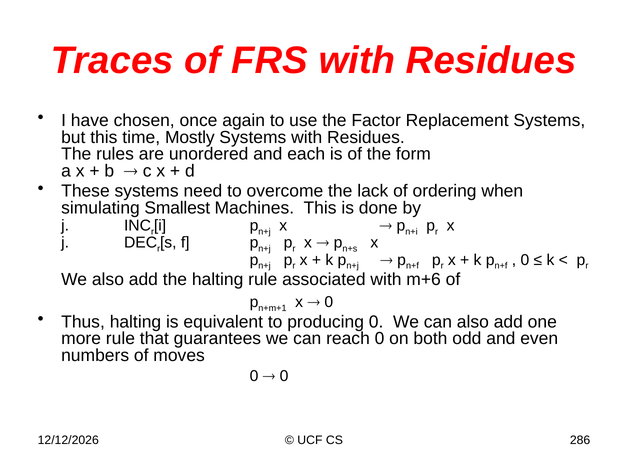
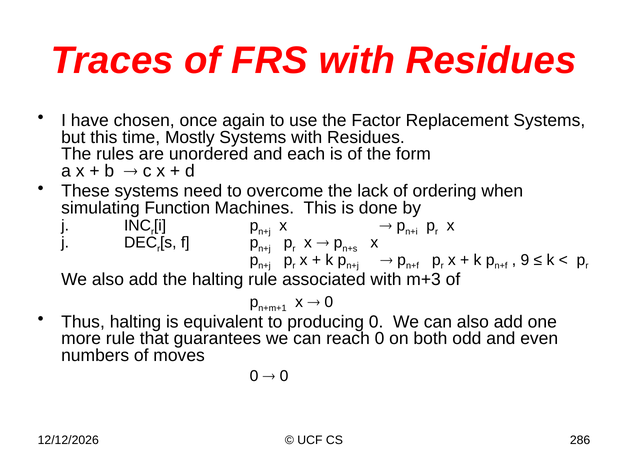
Smallest: Smallest -> Function (177, 208)
0: 0 -> 9 (525, 260)
m+6: m+6 -> m+3 (424, 280)
